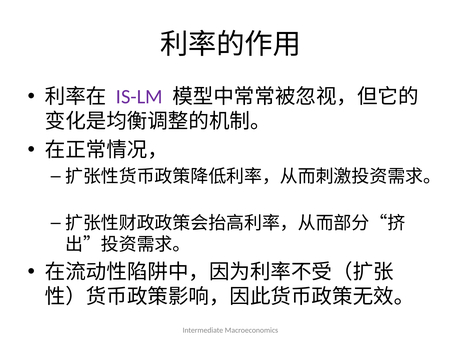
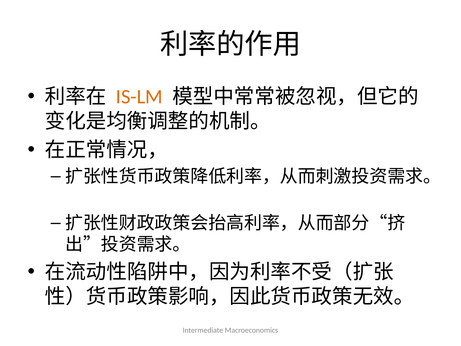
IS-LM colour: purple -> orange (139, 97)
